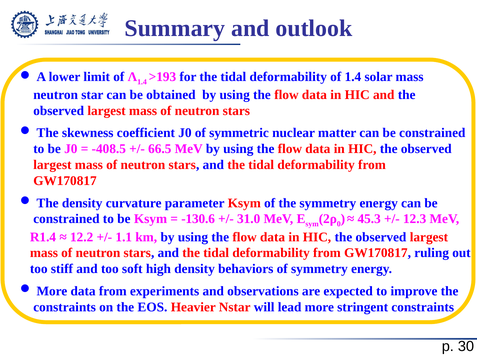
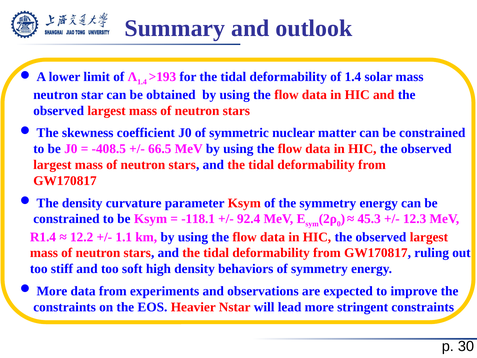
-130.6: -130.6 -> -118.1 (198, 219)
31.0: 31.0 -> 92.4 (249, 219)
